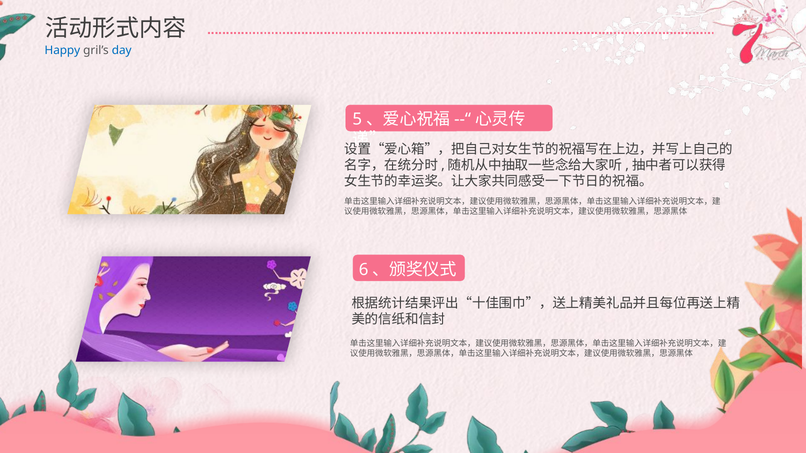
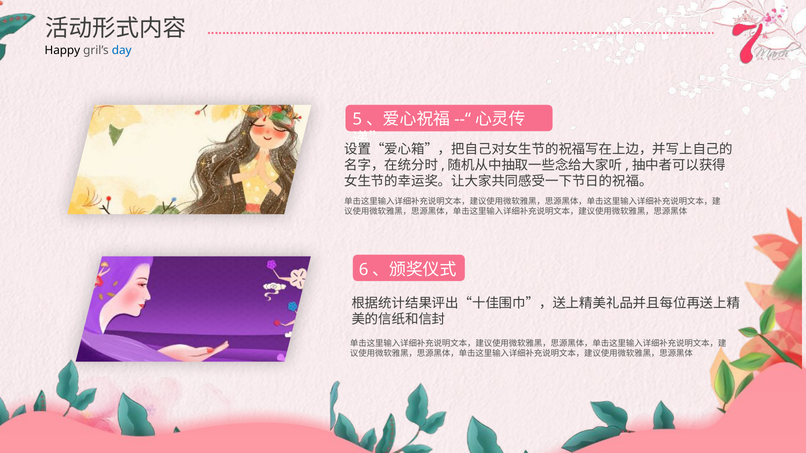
Happy colour: blue -> black (62, 50)
